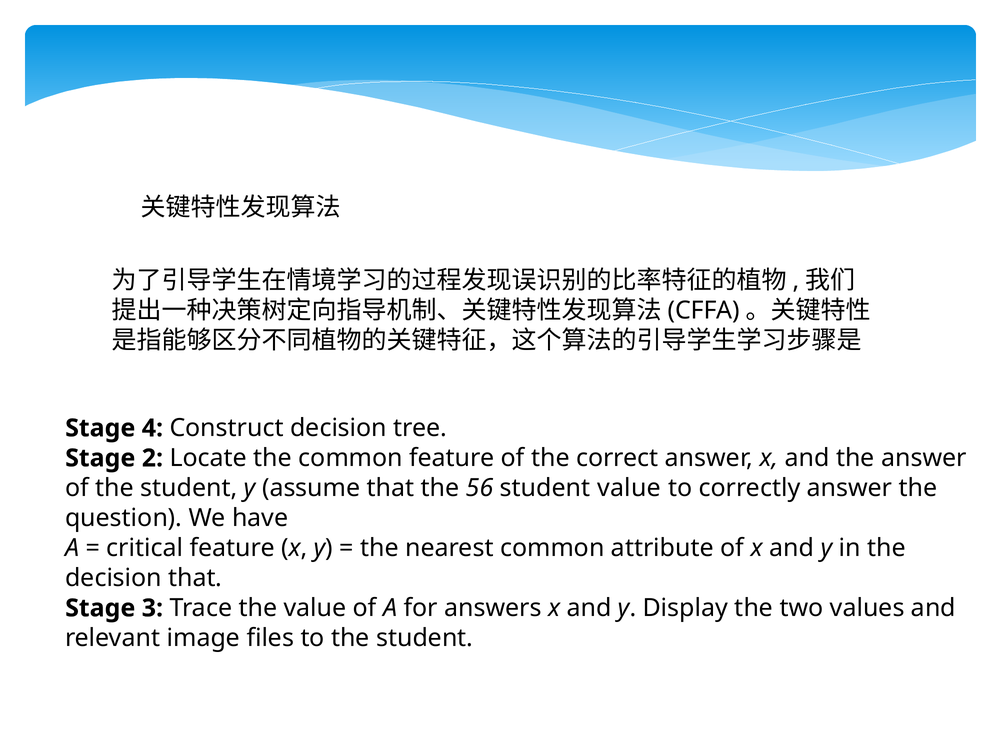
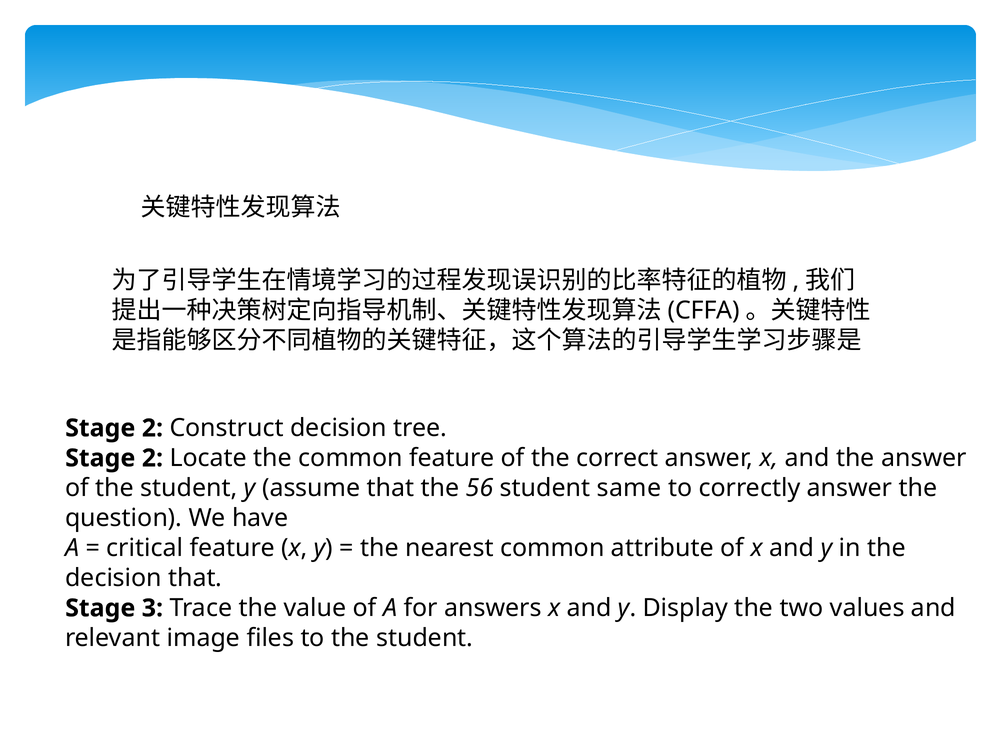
4: 4 -> 2 (152, 428)
student value: value -> same (629, 488)
